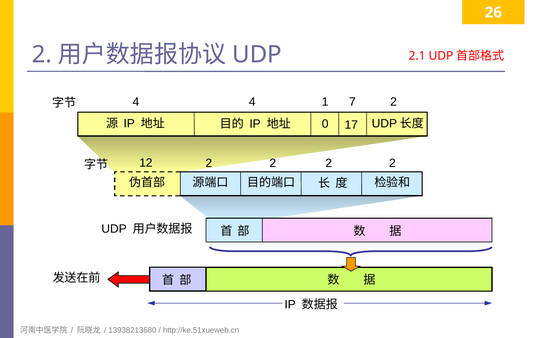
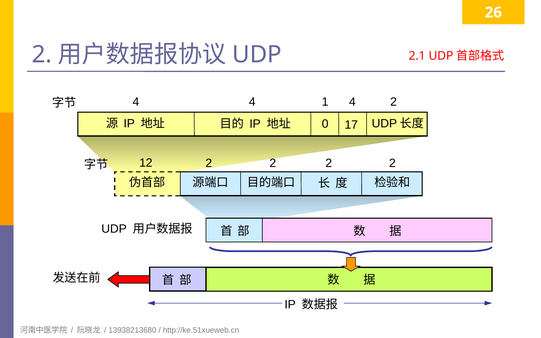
1 7: 7 -> 4 (352, 102)
